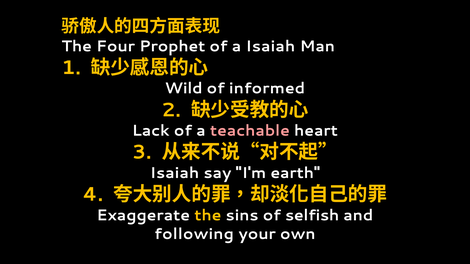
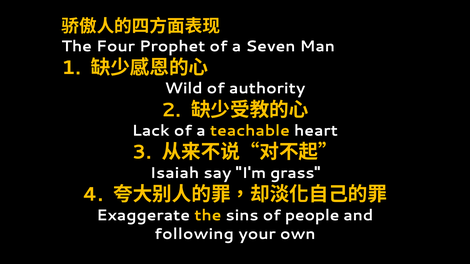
a Isaiah: Isaiah -> Seven (270, 46)
informed: informed -> authority (267, 89)
teachable colour: pink -> yellow (250, 131)
earth: earth -> grass (295, 173)
selfish: selfish -> people (312, 216)
